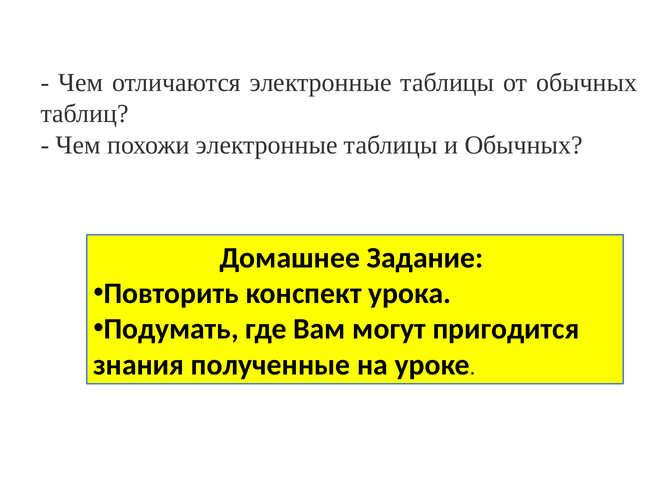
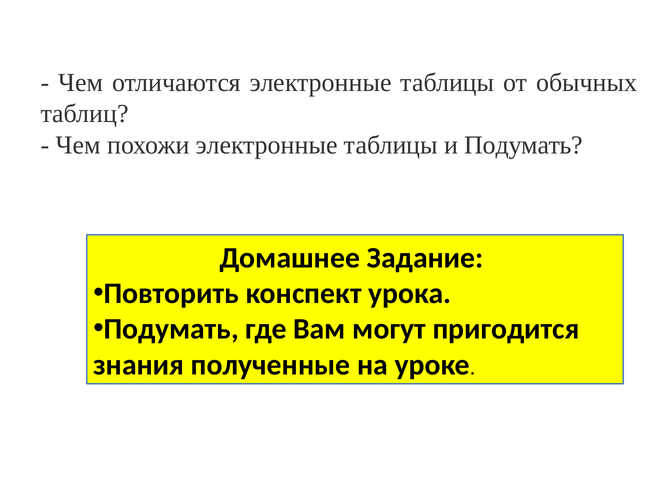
и Обычных: Обычных -> Подумать (524, 145)
